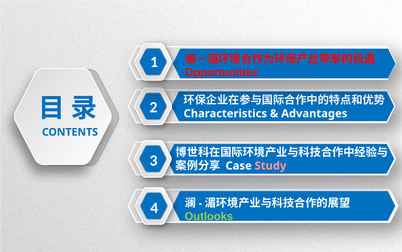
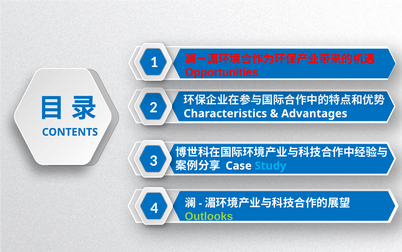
Study colour: pink -> light blue (270, 165)
